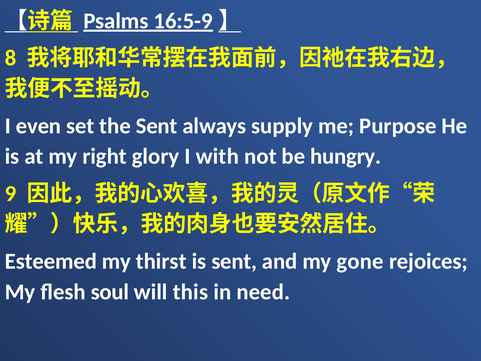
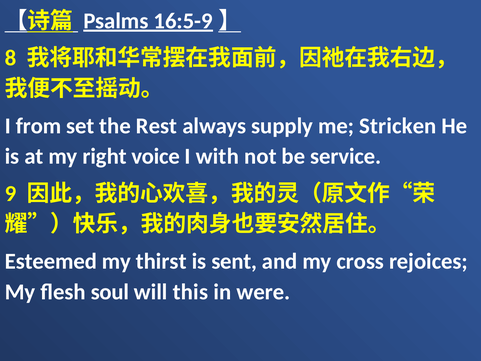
even: even -> from (39, 126)
the Sent: Sent -> Rest (156, 126)
Purpose: Purpose -> Stricken (398, 126)
glory: glory -> voice (156, 156)
hungry: hungry -> service (346, 156)
gone: gone -> cross (360, 261)
need: need -> were (263, 292)
